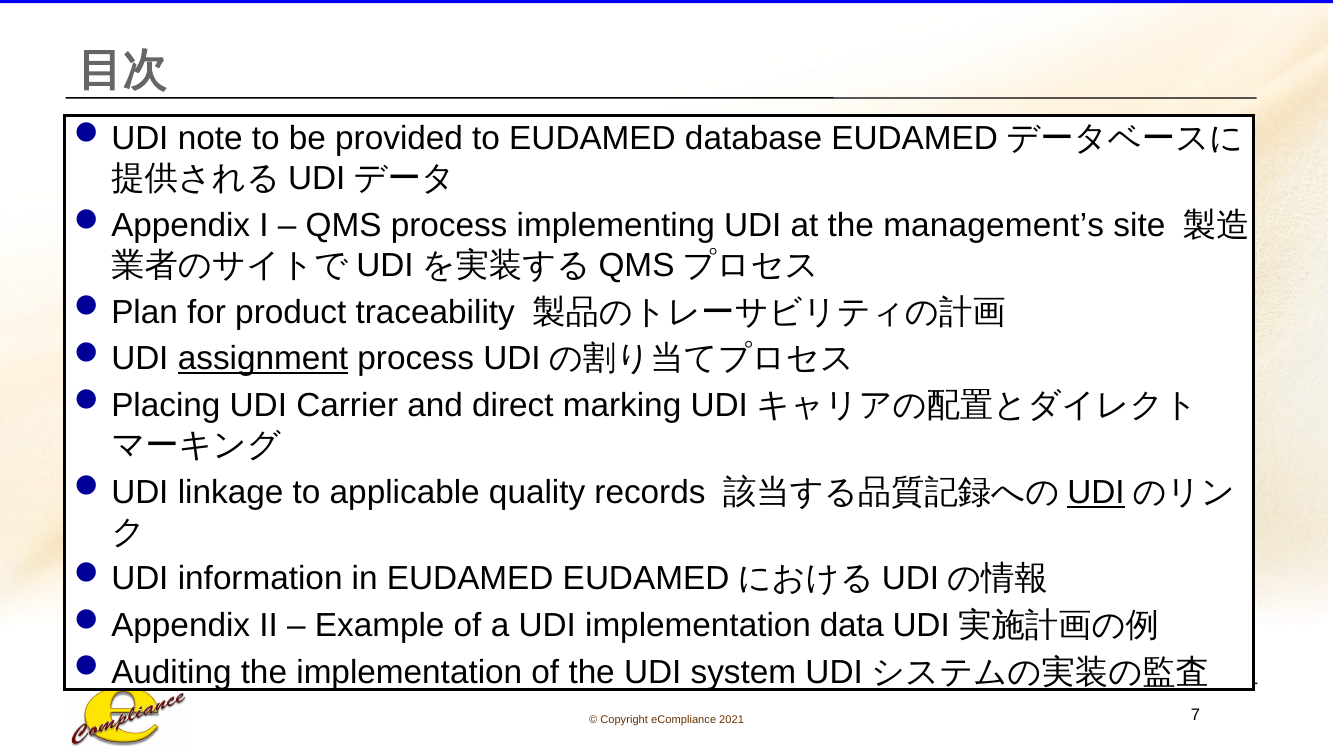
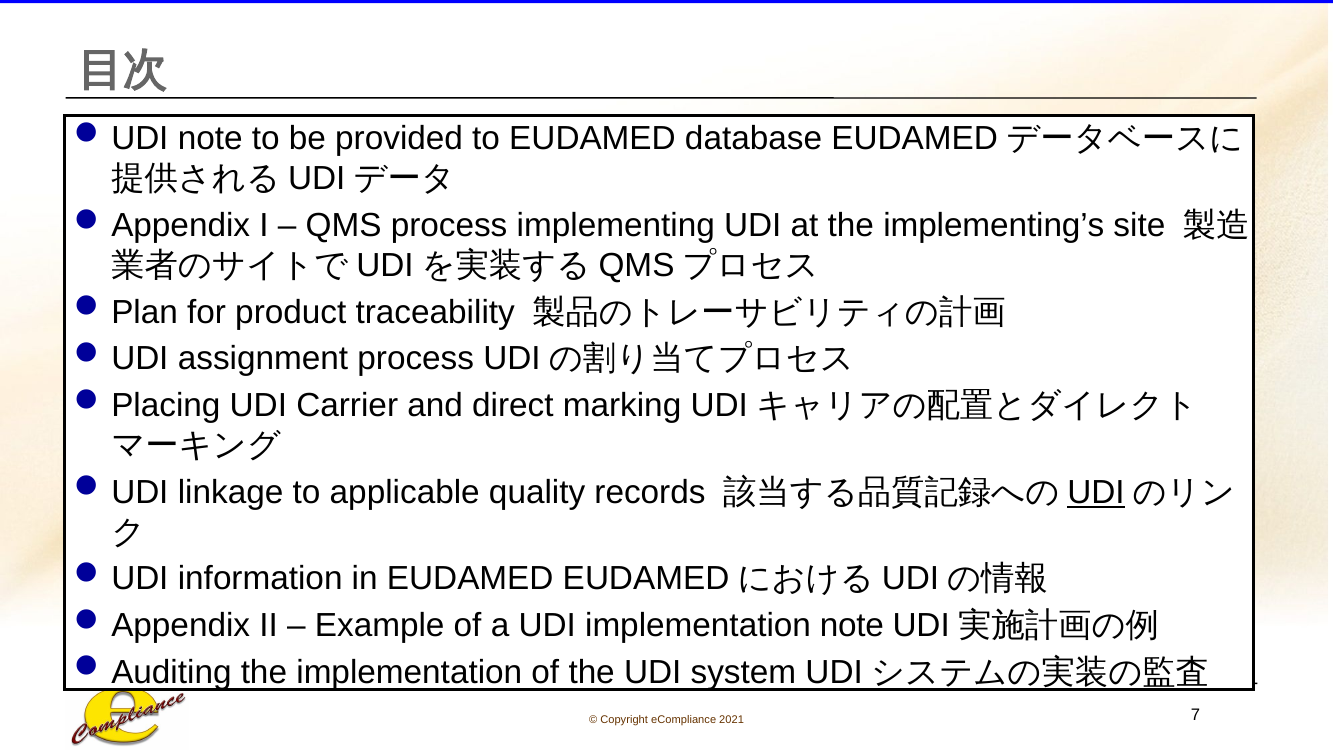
management’s: management’s -> implementing’s (994, 226)
assignment underline: present -> none (263, 359)
implementation data: data -> note (852, 625)
